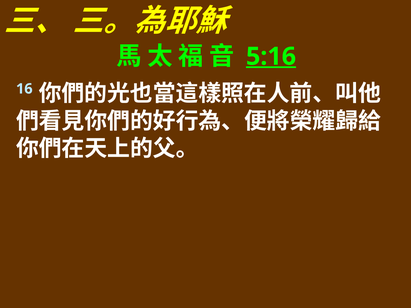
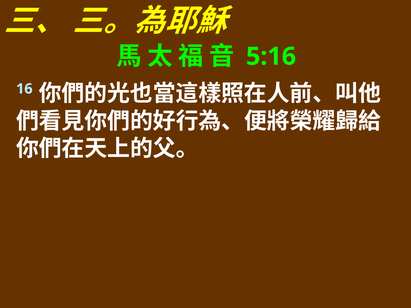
5:16 underline: present -> none (271, 57)
